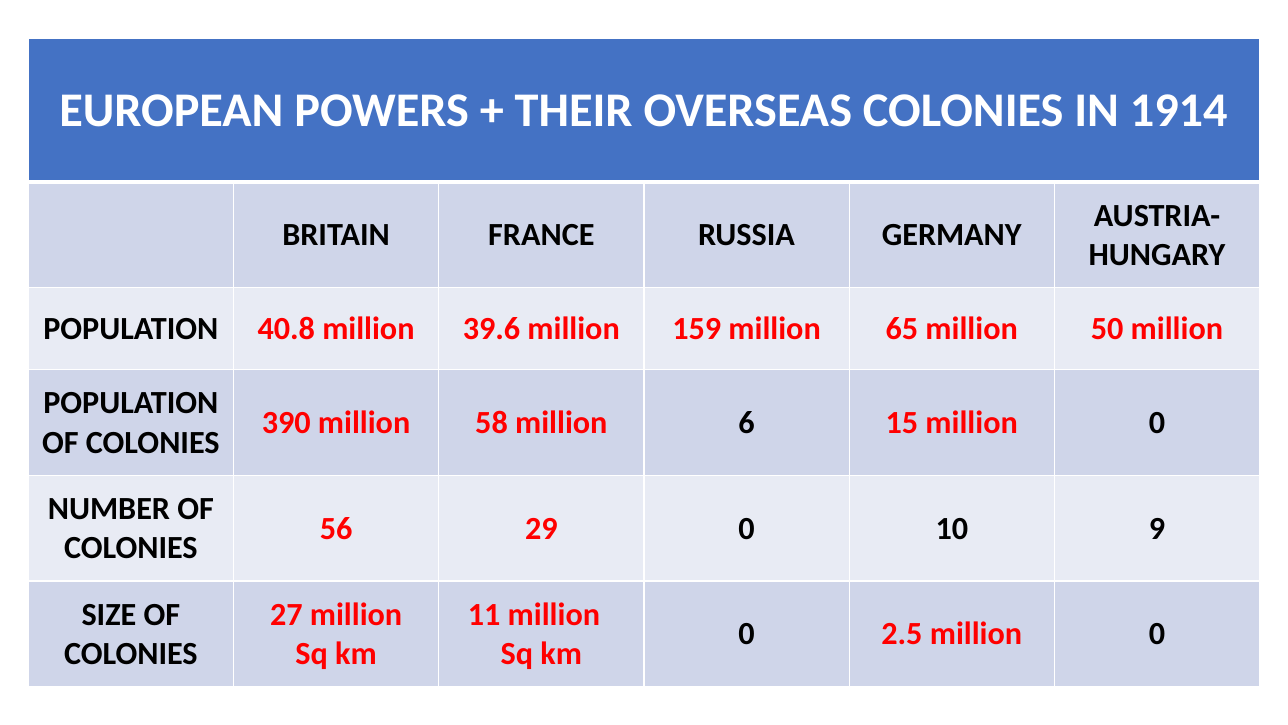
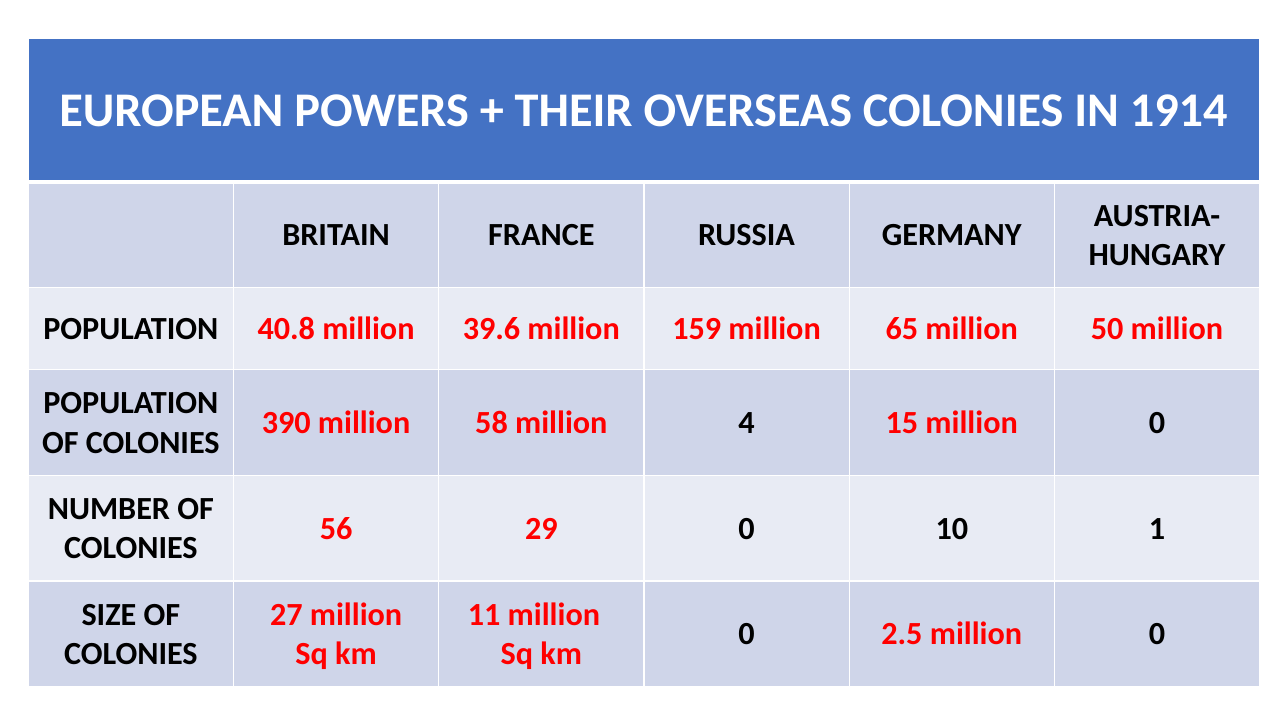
6: 6 -> 4 (747, 422)
9: 9 -> 1 (1157, 528)
